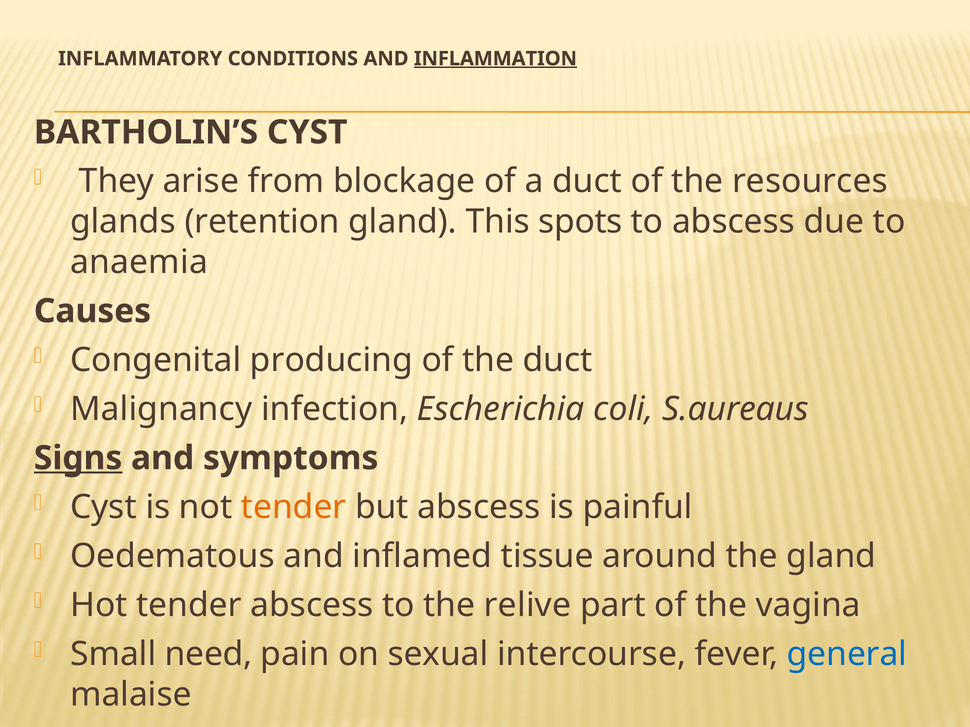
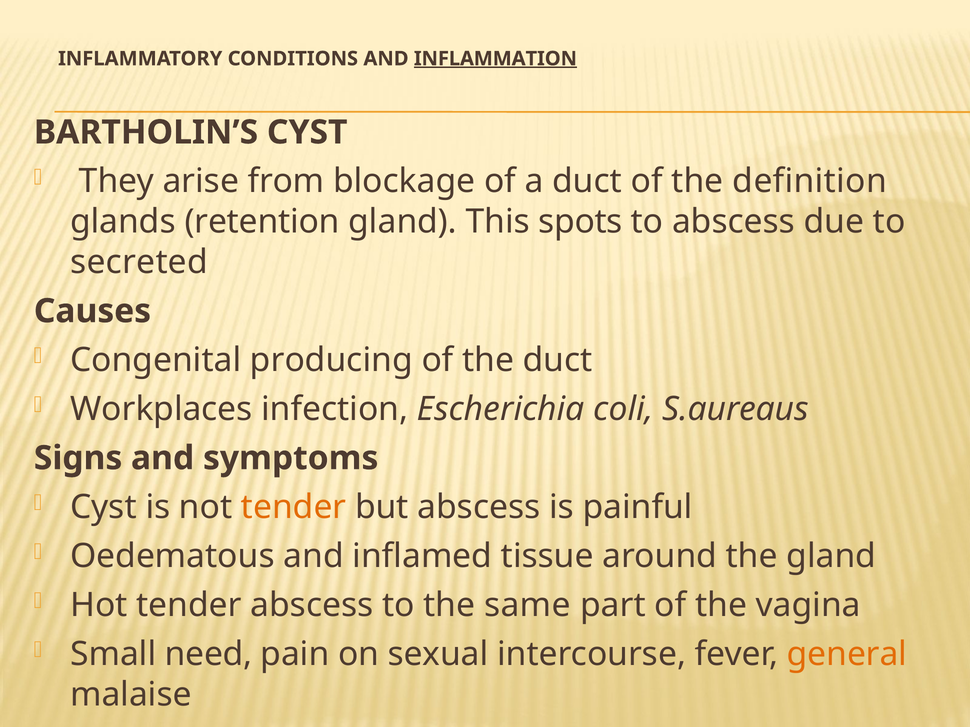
resources: resources -> definition (810, 181)
anaemia: anaemia -> secreted (139, 262)
Malignancy: Malignancy -> Workplaces (161, 409)
Signs underline: present -> none (78, 458)
relive: relive -> same (527, 606)
general colour: blue -> orange (847, 655)
